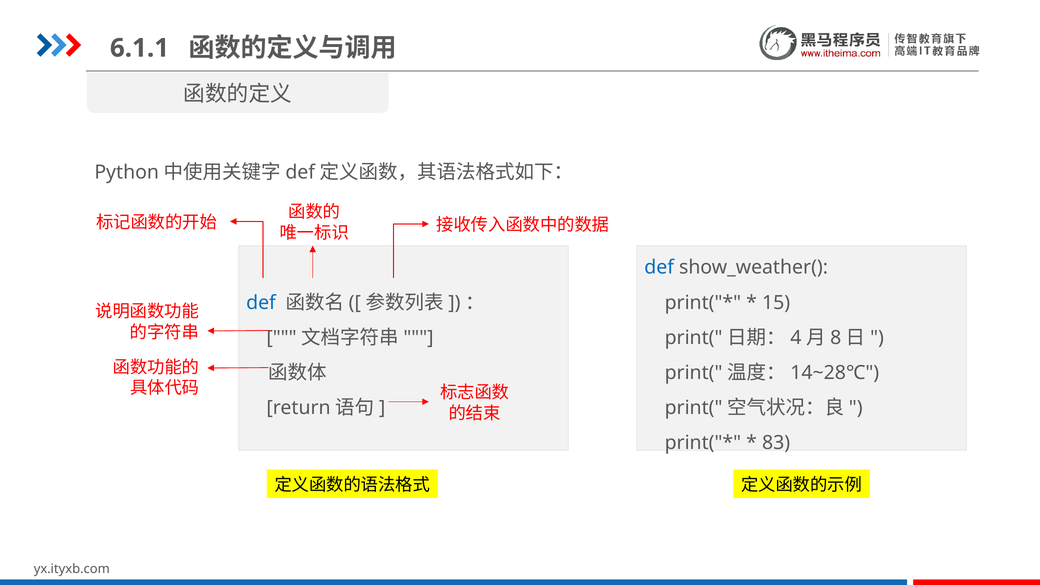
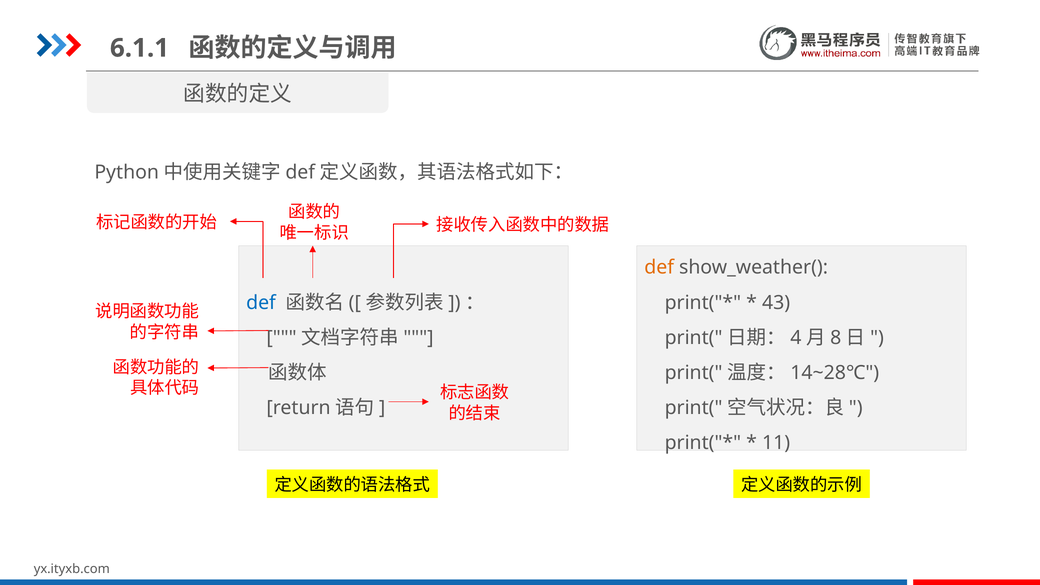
def colour: blue -> orange (659, 268)
15: 15 -> 43 (776, 303)
83: 83 -> 11 (776, 443)
